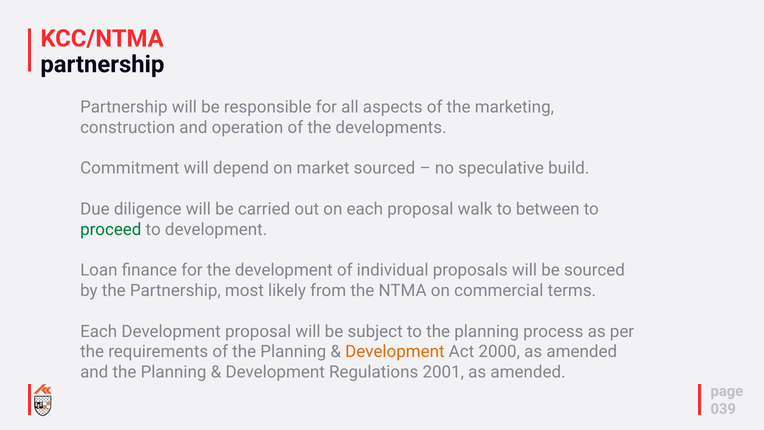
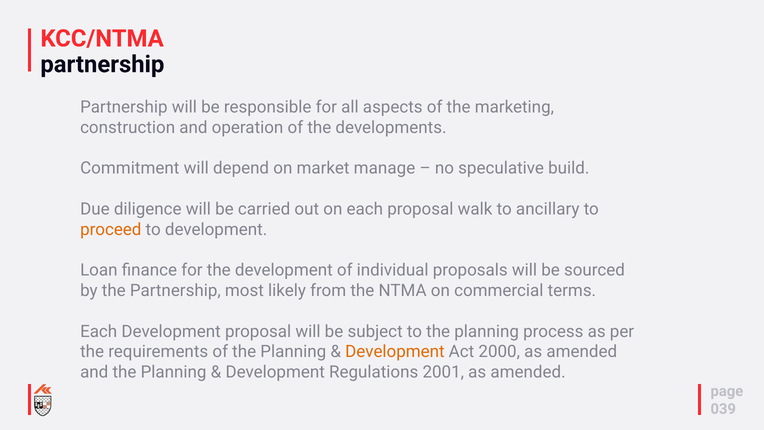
market sourced: sourced -> manage (385, 168)
between: between -> ancillary (548, 209)
proceed colour: green -> orange (111, 229)
